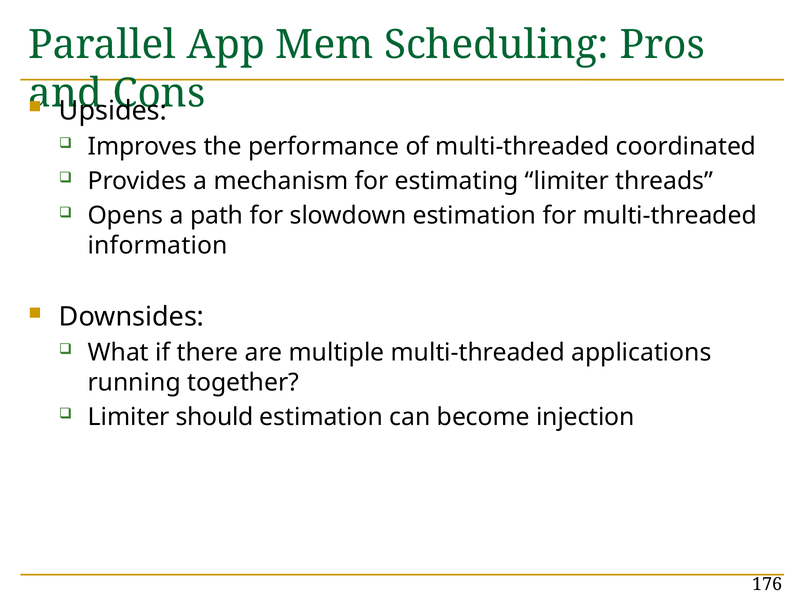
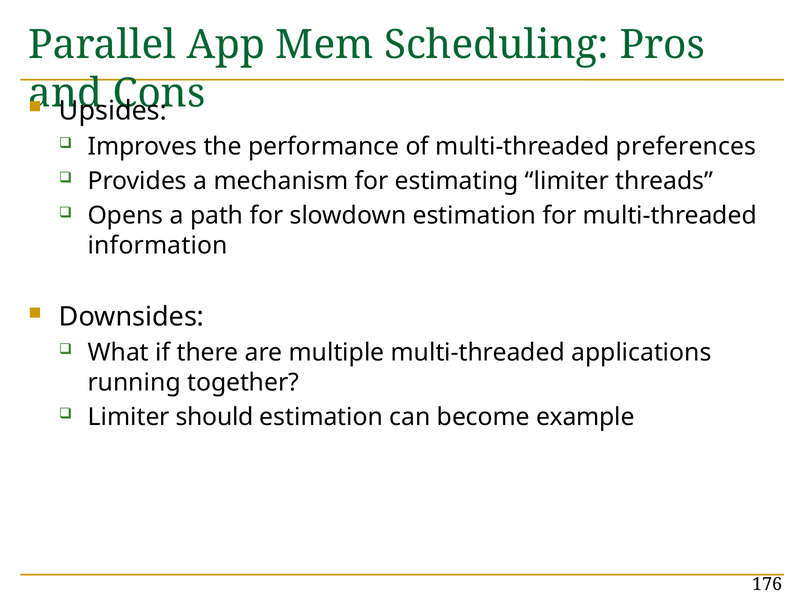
coordinated: coordinated -> preferences (686, 147)
injection: injection -> example (585, 417)
